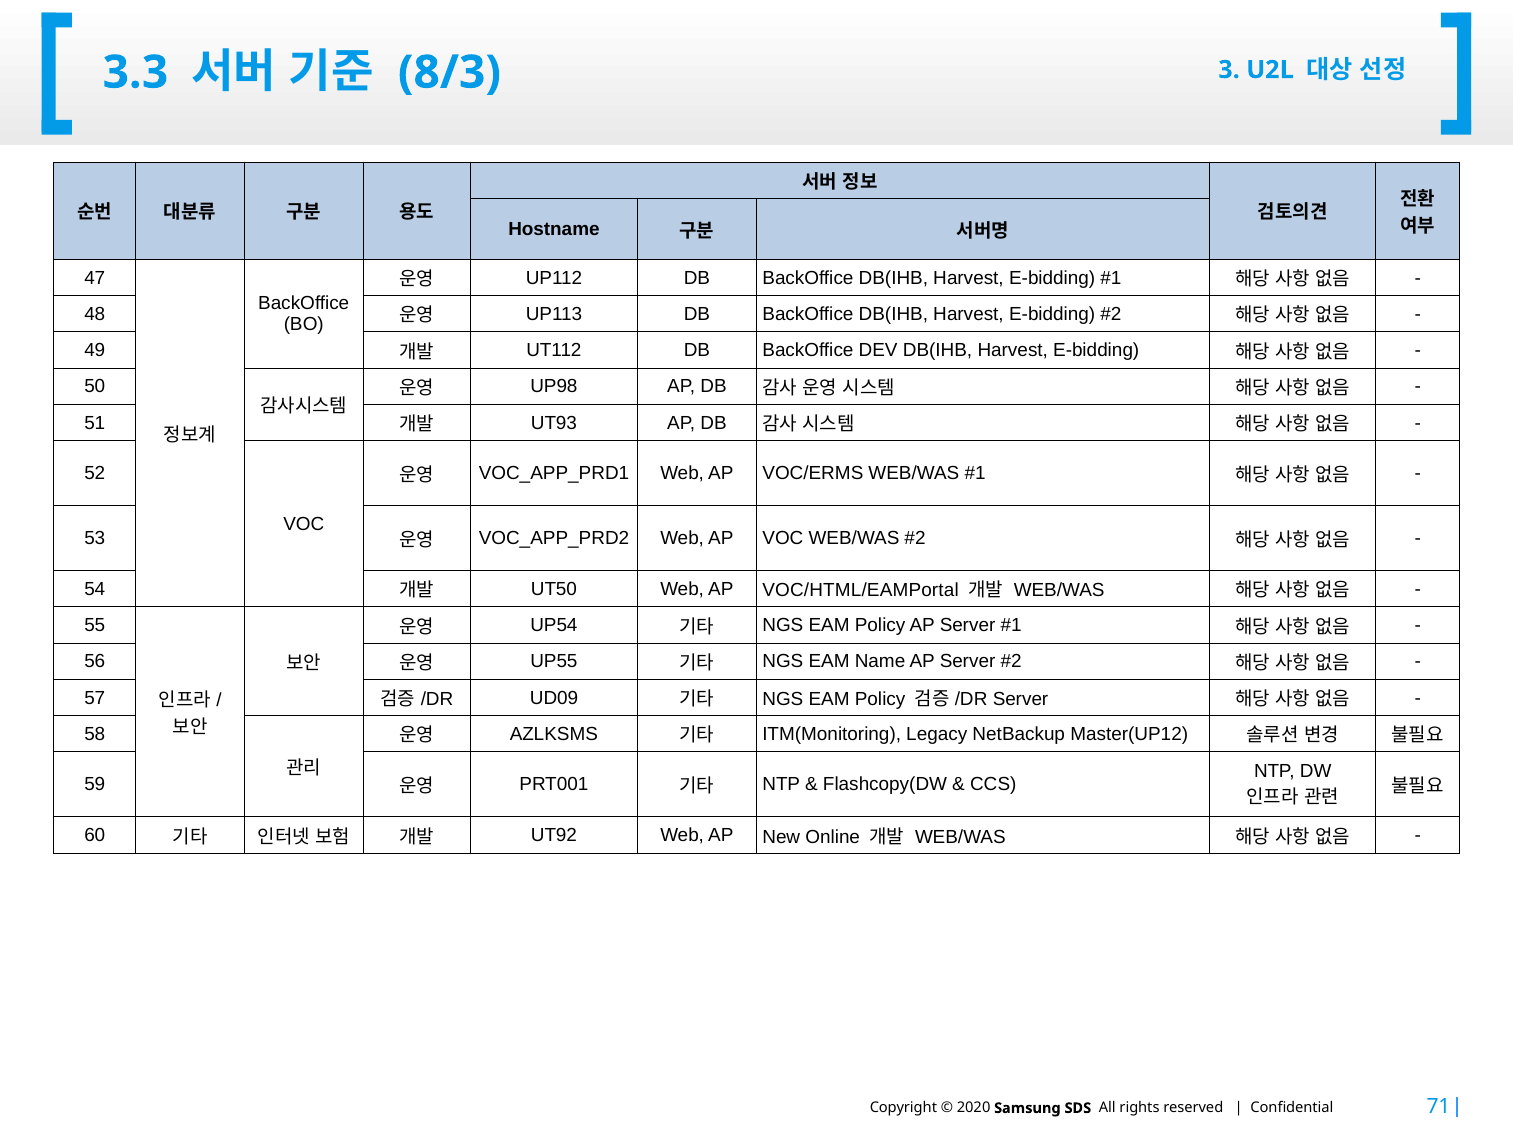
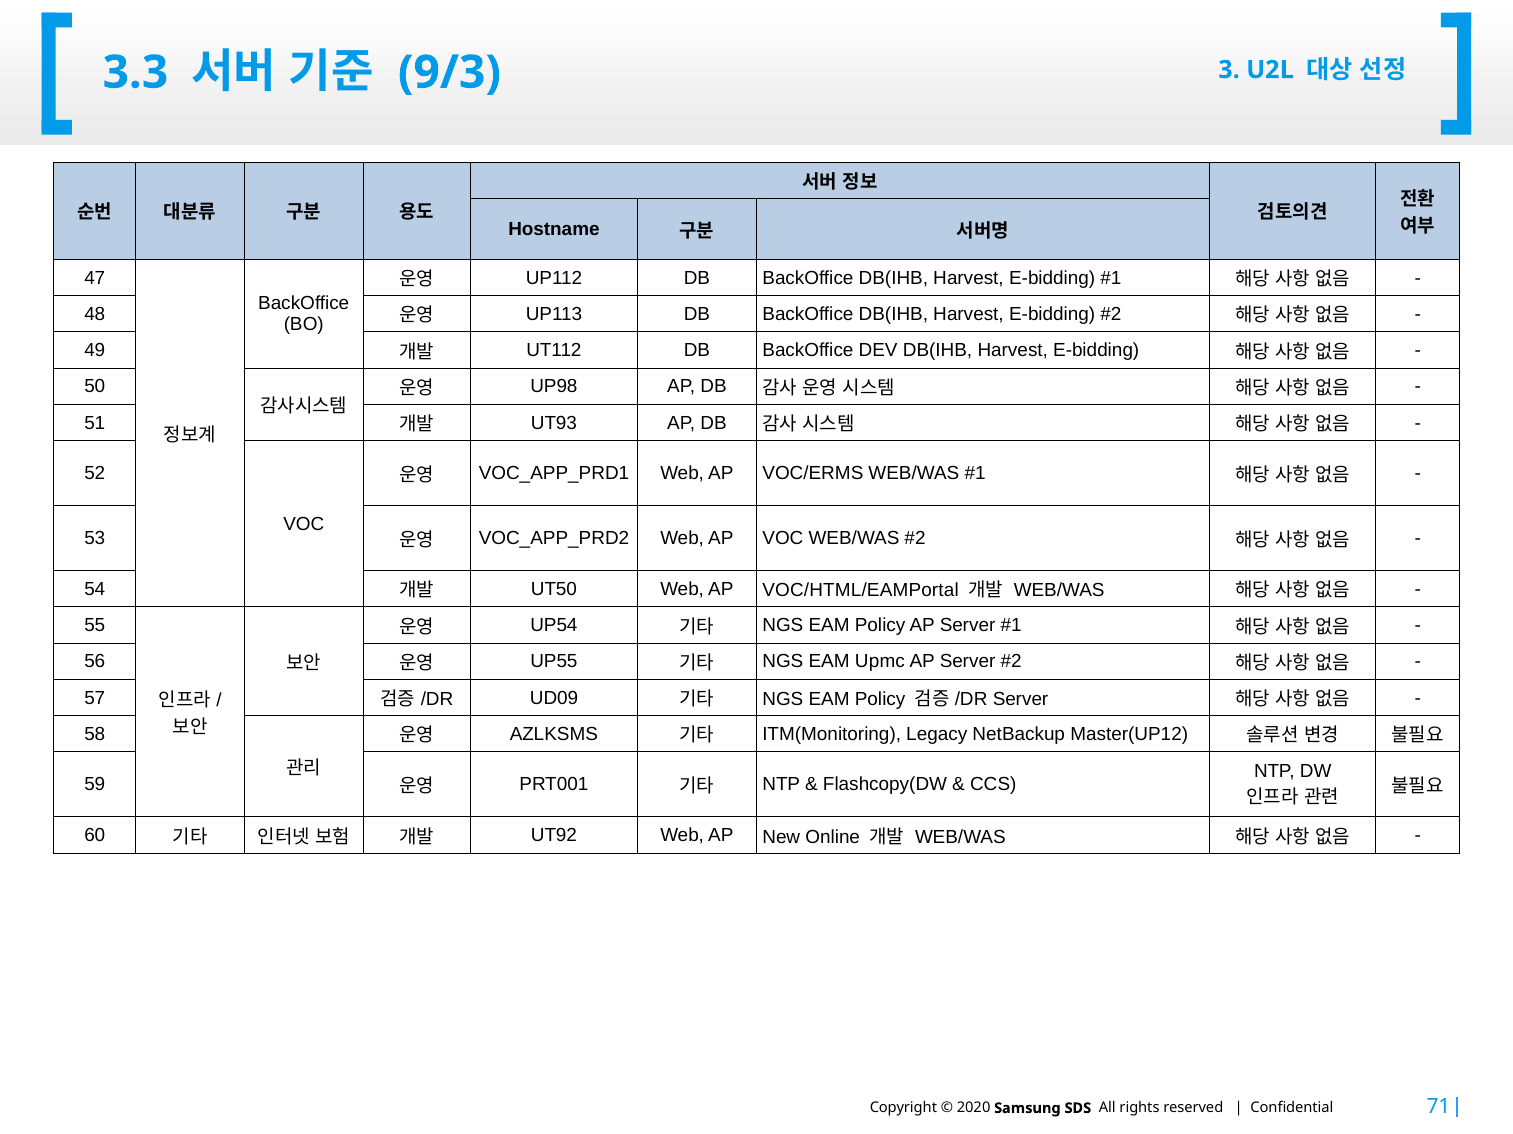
8/3: 8/3 -> 9/3 (449, 72)
Name: Name -> Upmc (880, 662)
